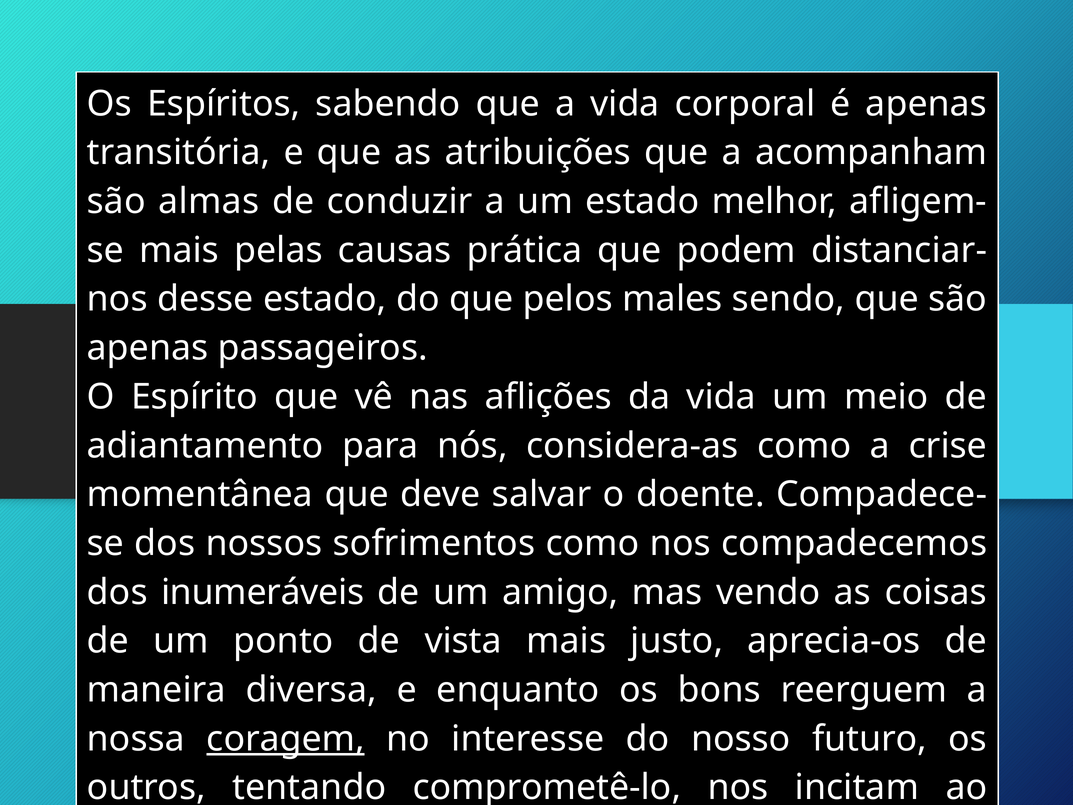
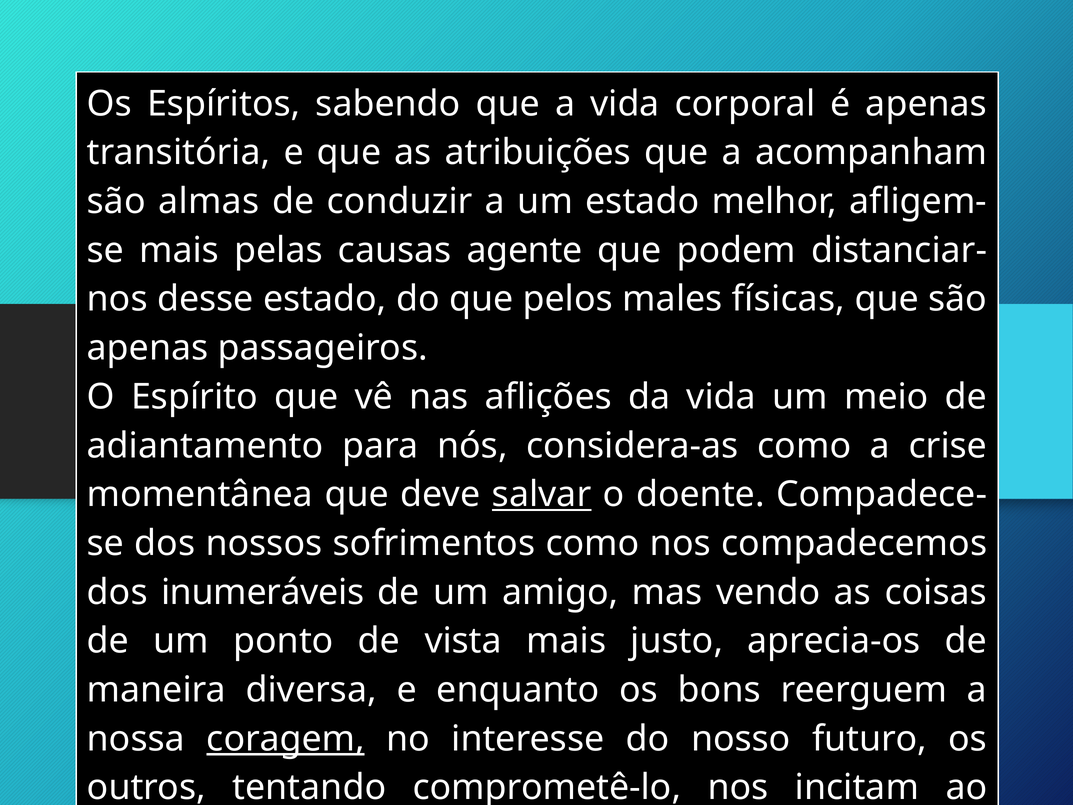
prática: prática -> agente (525, 250)
sendo: sendo -> físicas (788, 299)
salvar underline: none -> present (542, 494)
